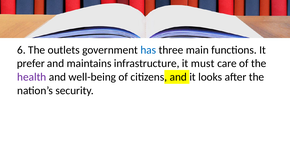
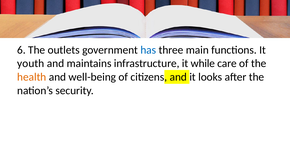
prefer: prefer -> youth (31, 63)
must: must -> while (203, 63)
health colour: purple -> orange (32, 77)
